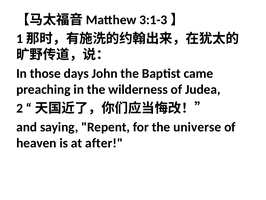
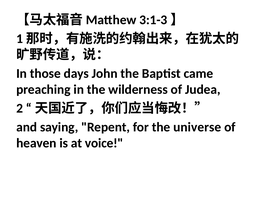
after: after -> voice (104, 143)
